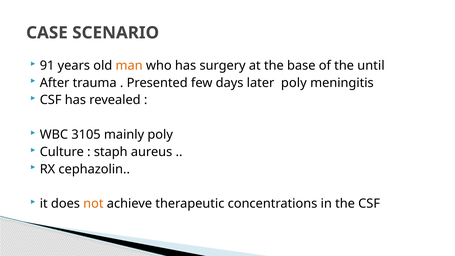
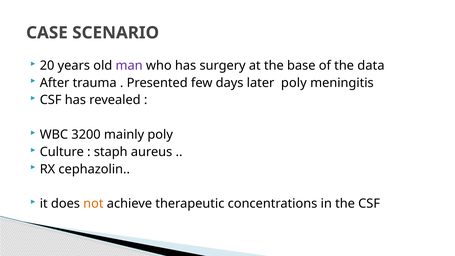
91: 91 -> 20 (47, 66)
man colour: orange -> purple (129, 66)
until: until -> data (371, 66)
3105: 3105 -> 3200 (86, 135)
